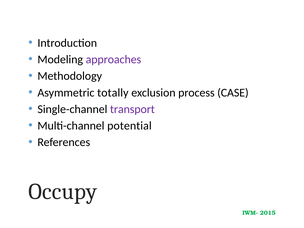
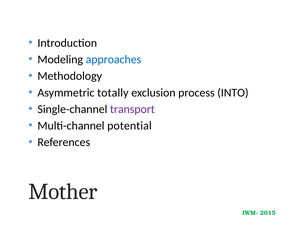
approaches colour: purple -> blue (113, 59)
CASE: CASE -> INTO (233, 93)
Occupy: Occupy -> Mother (63, 192)
